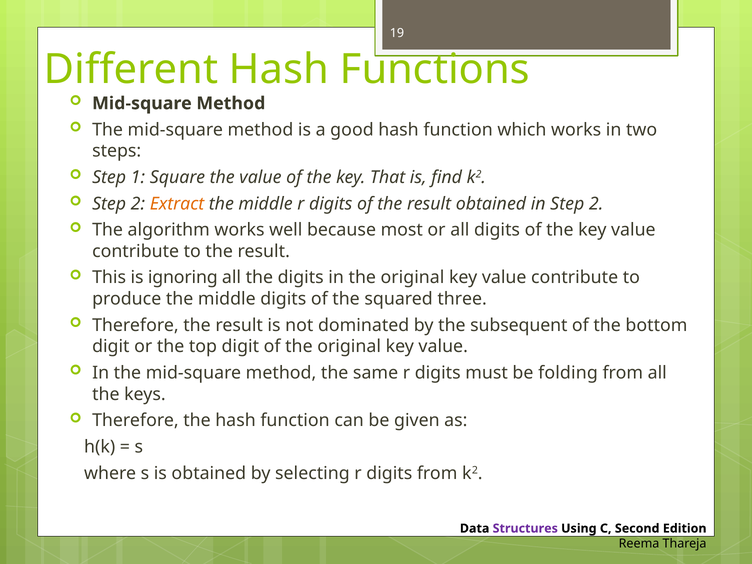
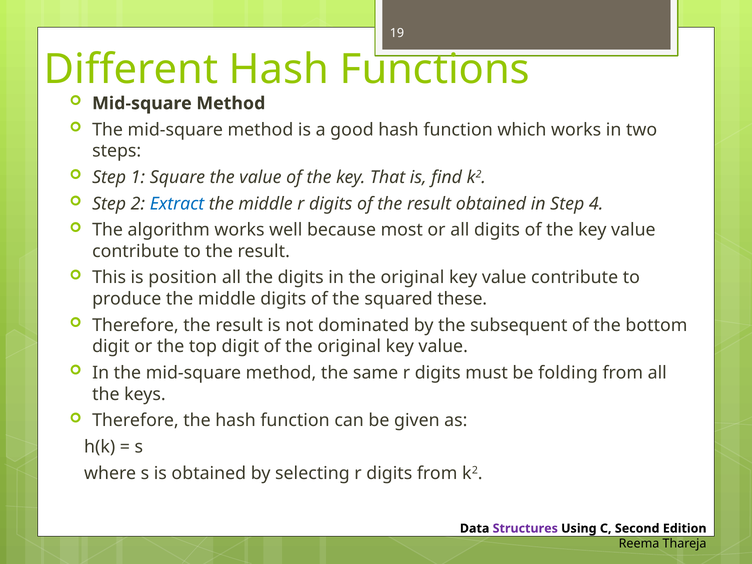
Extract colour: orange -> blue (177, 204)
in Step 2: 2 -> 4 (596, 204)
ignoring: ignoring -> position (183, 278)
three: three -> these (462, 299)
